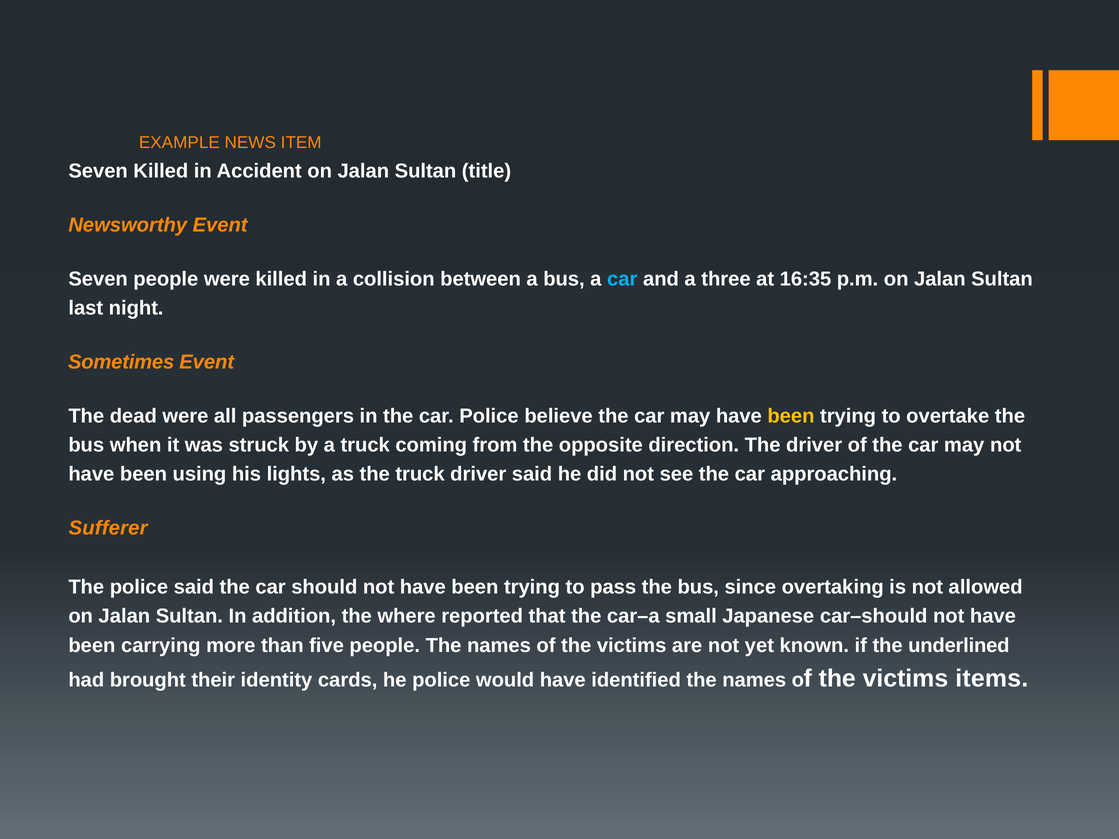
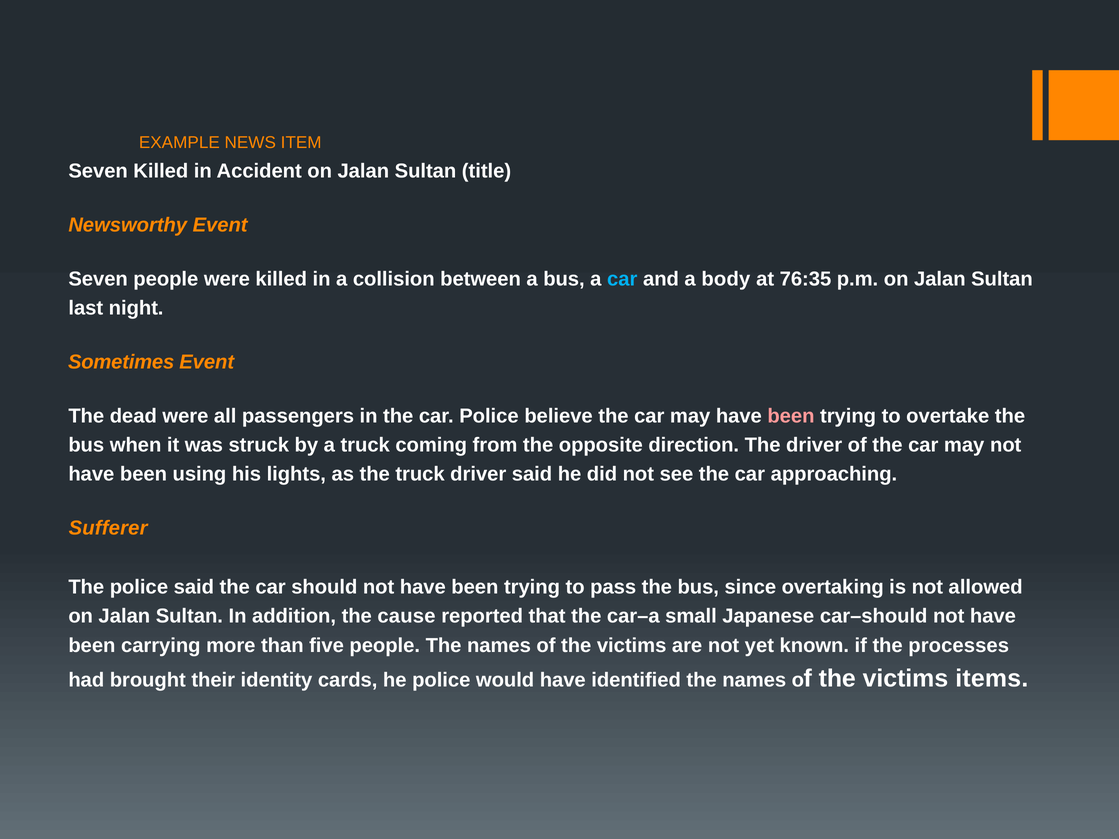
three: three -> body (726, 279)
16:35: 16:35 -> 76:35 (805, 279)
been colour: yellow -> pink (791, 416)
where: where -> cause (406, 616)
underlined: underlined -> processes (959, 646)
